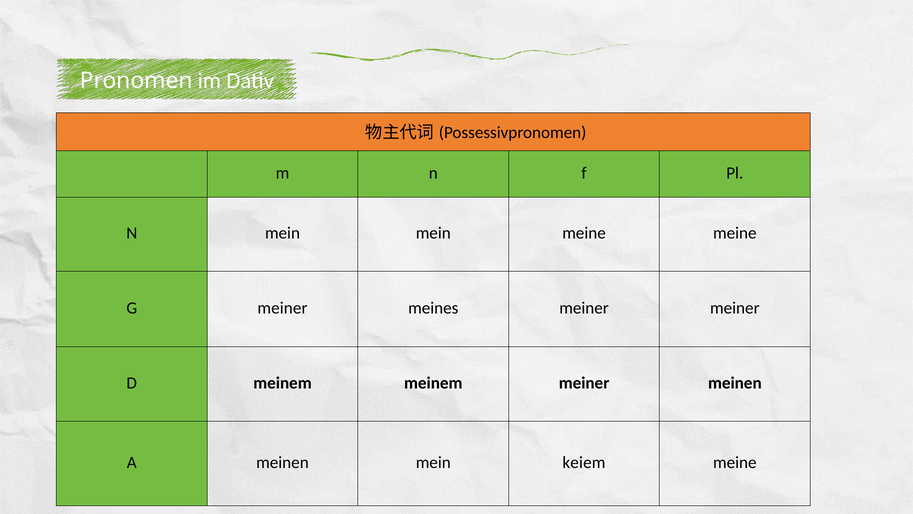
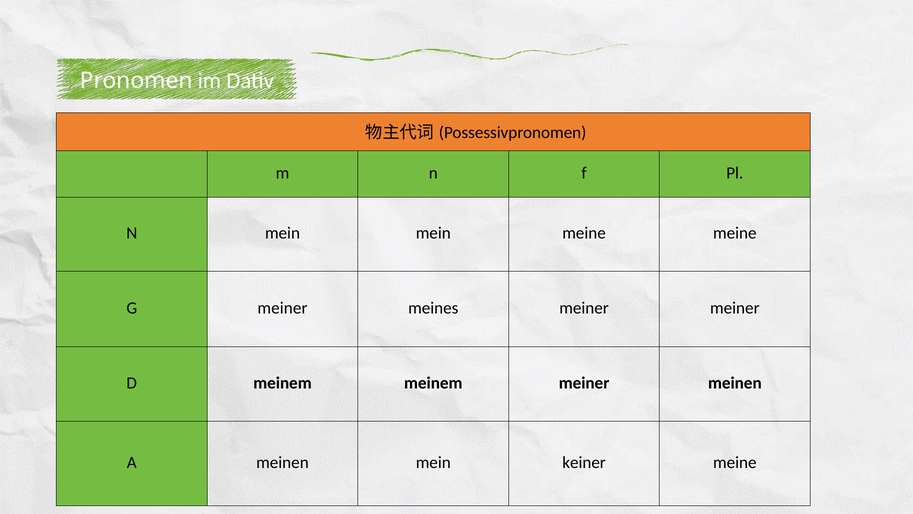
keiem: keiem -> keiner (584, 462)
